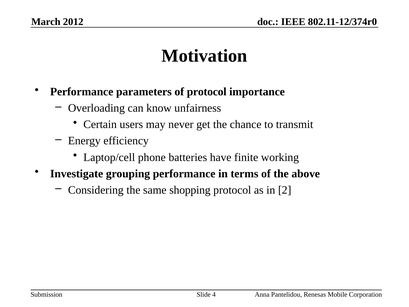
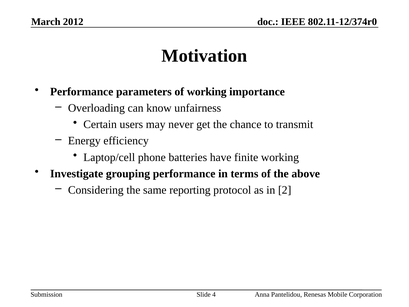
of protocol: protocol -> working (207, 92)
shopping: shopping -> reporting (190, 190)
